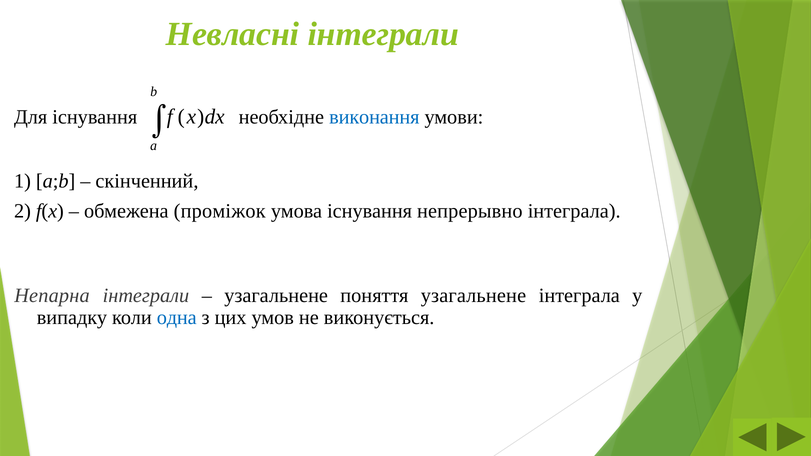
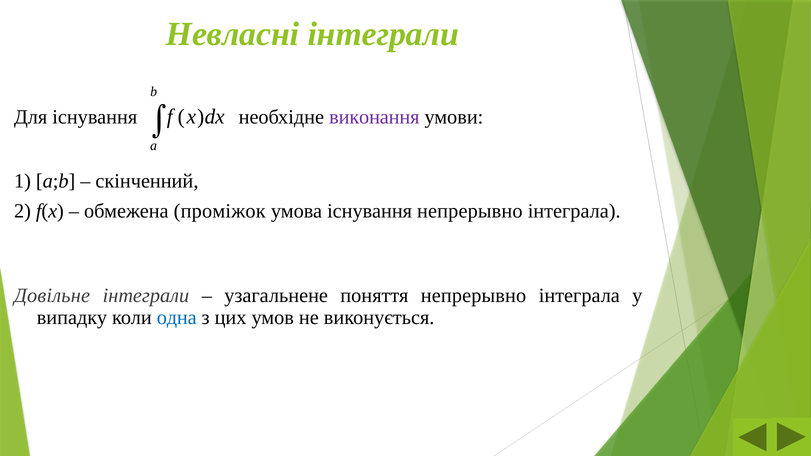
виконання colour: blue -> purple (374, 117)
Непарна: Непарна -> Довільне (52, 296)
поняття узагальнене: узагальнене -> непрерывно (473, 296)
